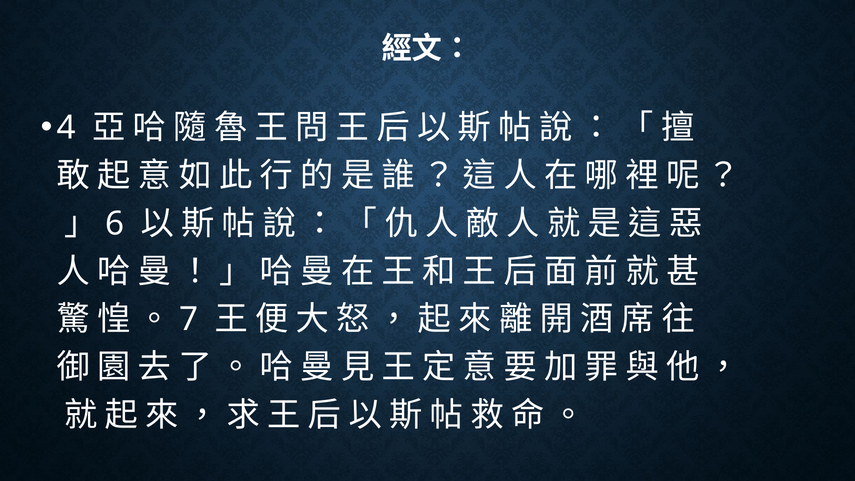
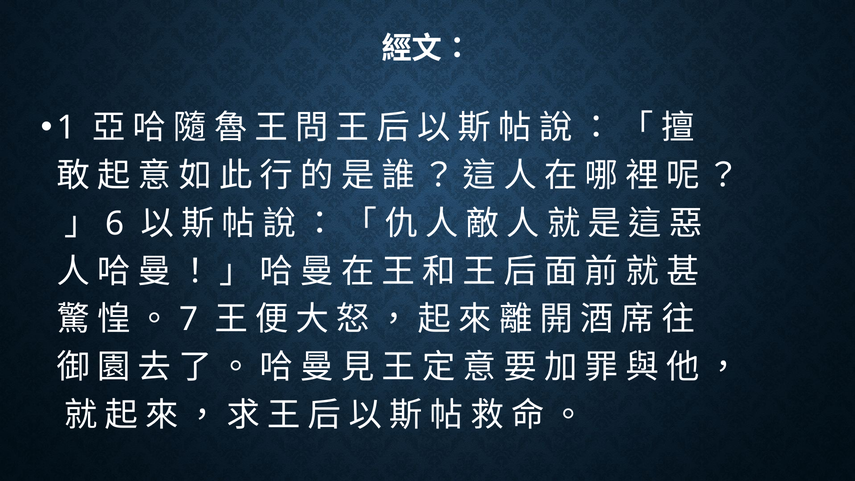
4: 4 -> 1 (66, 128)
